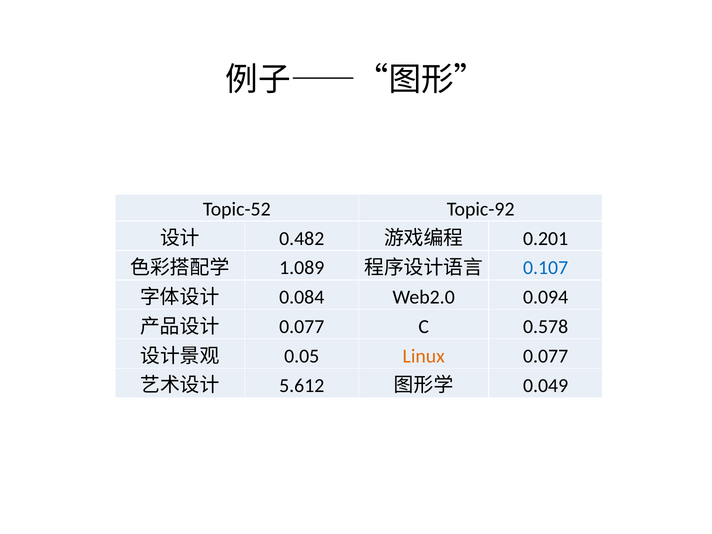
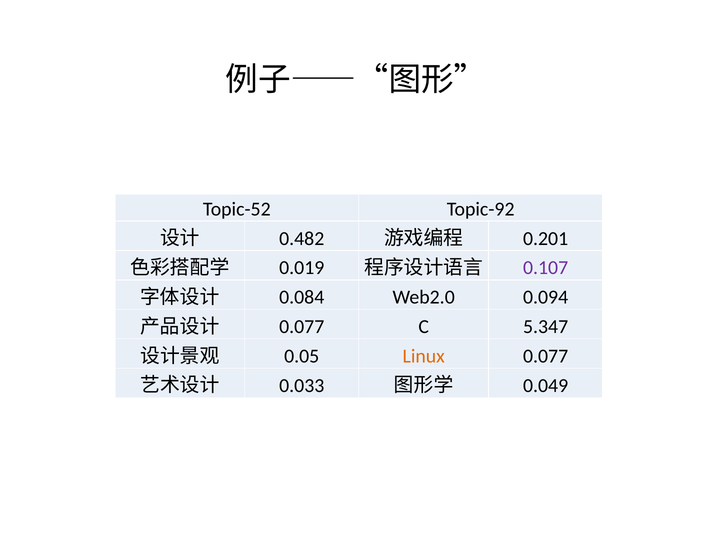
1.089: 1.089 -> 0.019 (302, 268)
0.107 colour: blue -> purple (546, 268)
0.578: 0.578 -> 5.347 (546, 327)
5.612: 5.612 -> 0.033 (302, 386)
